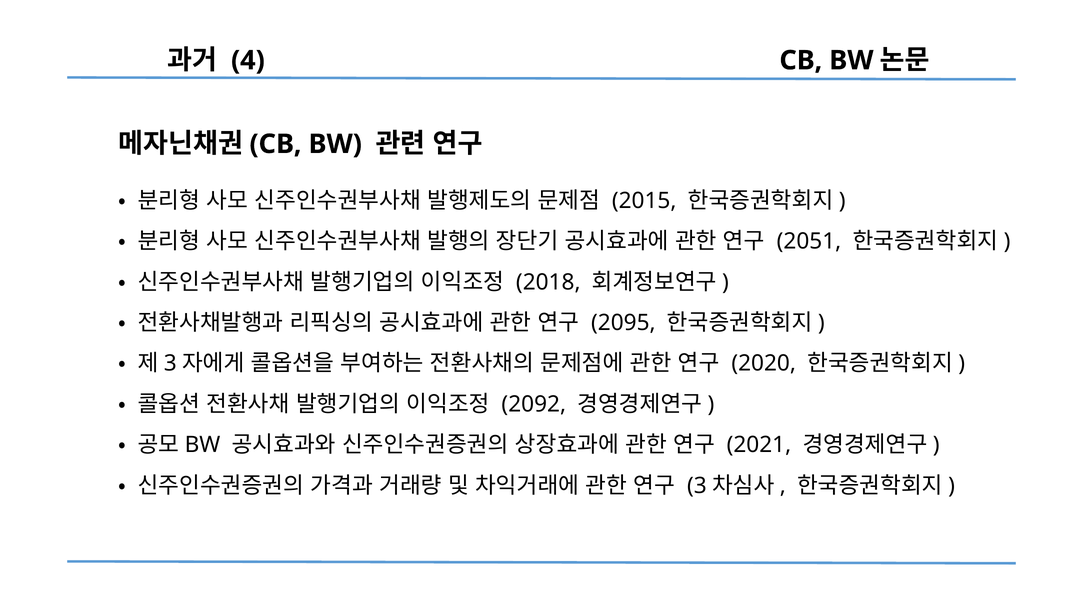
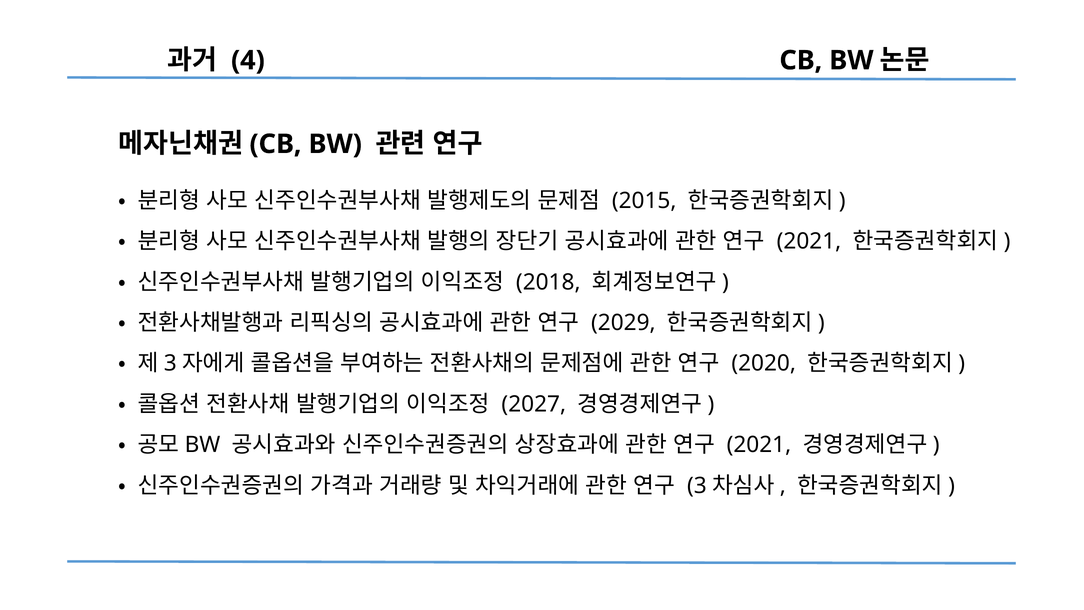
2051: 2051 -> 2021 (809, 241)
2095: 2095 -> 2029 (623, 323)
2092: 2092 -> 2027 (534, 404)
